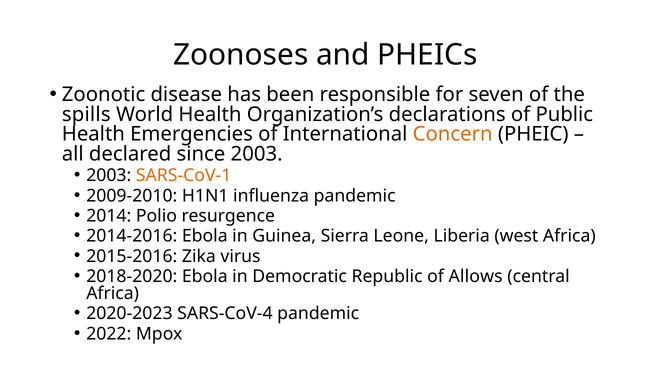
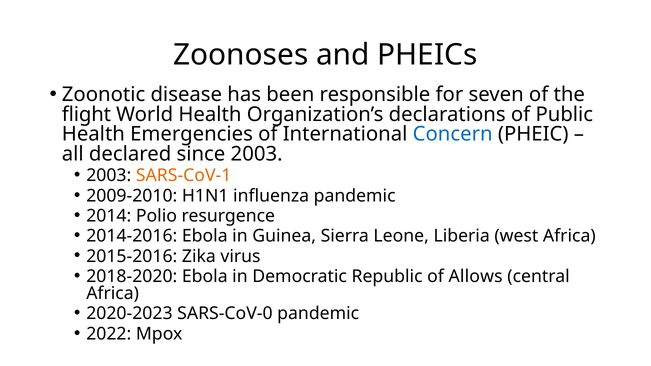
spills: spills -> flight (86, 115)
Concern colour: orange -> blue (453, 134)
SARS-CoV-4: SARS-CoV-4 -> SARS-CoV-0 (225, 314)
